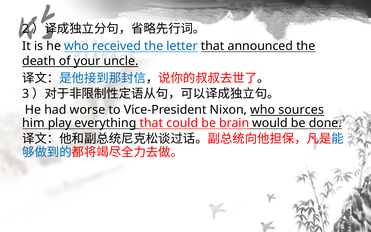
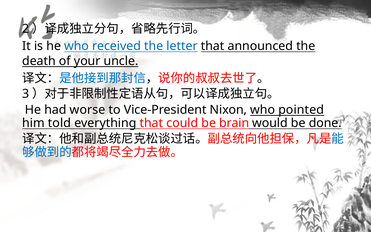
sources: sources -> pointed (301, 110)
play: play -> told (59, 123)
